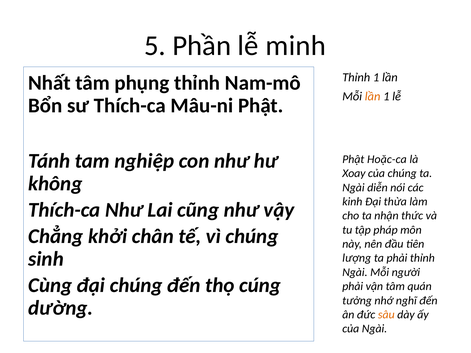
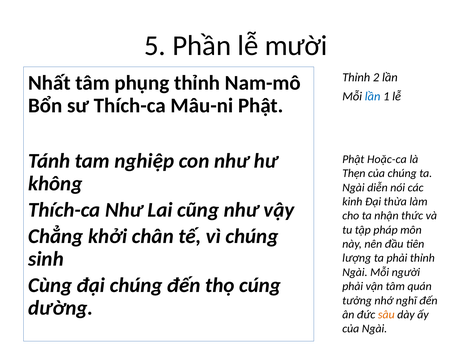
minh: minh -> mười (296, 46)
Thỉnh 1: 1 -> 2 (376, 77)
lần colour: orange -> blue (373, 96)
Xoay: Xoay -> Thẹn (354, 173)
